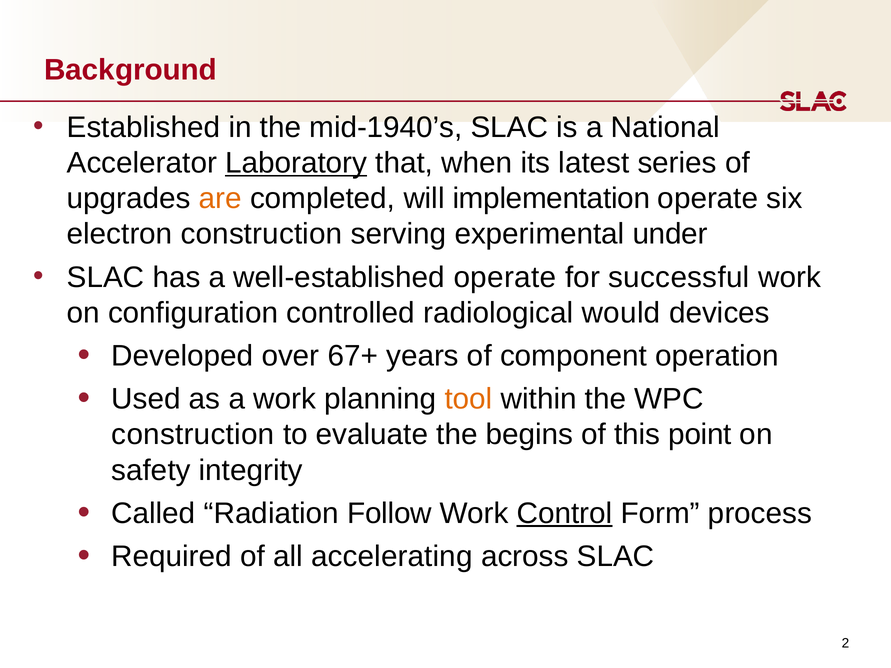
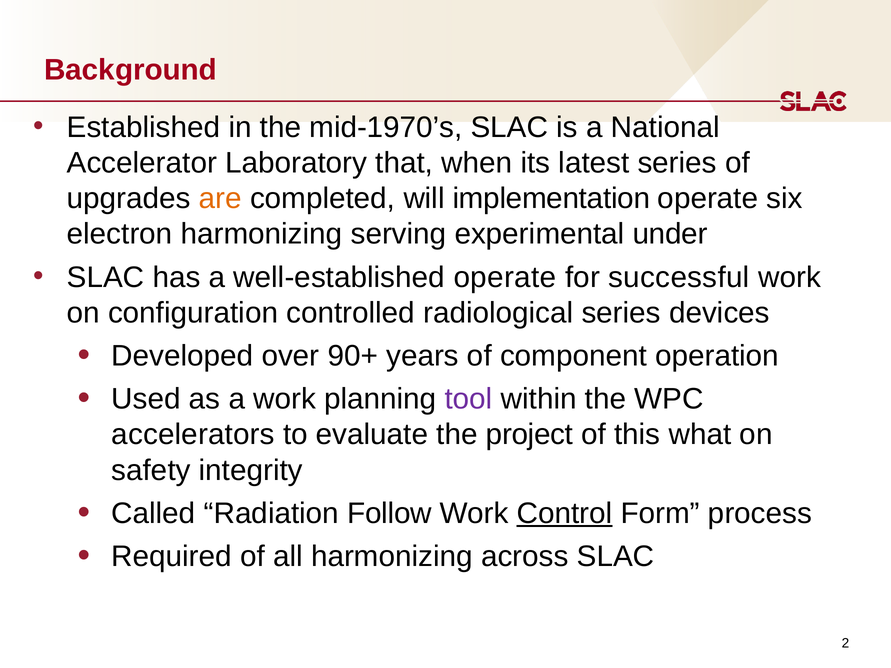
mid-1940’s: mid-1940’s -> mid-1970’s (386, 127)
Laboratory underline: present -> none (296, 163)
electron construction: construction -> harmonizing (262, 234)
radiological would: would -> series (621, 313)
67+: 67+ -> 90+ (353, 356)
tool colour: orange -> purple (469, 399)
construction: construction -> accelerators (193, 435)
begins: begins -> project (530, 435)
point: point -> what (700, 435)
all accelerating: accelerating -> harmonizing (392, 557)
